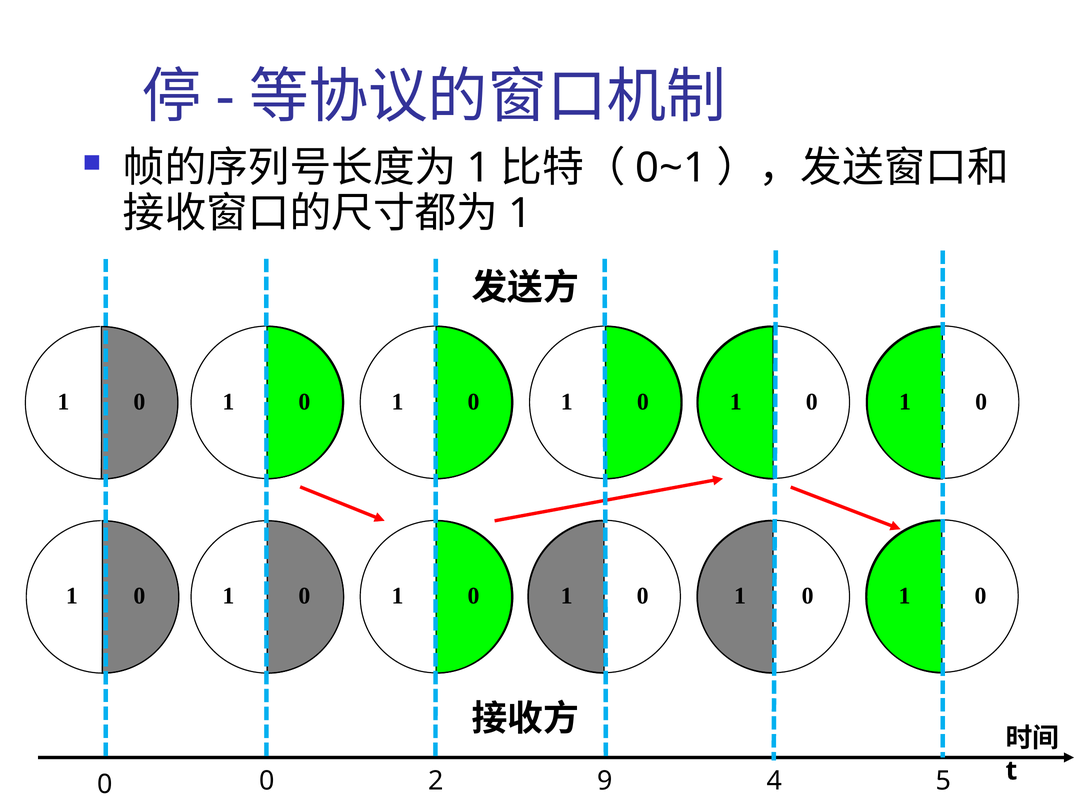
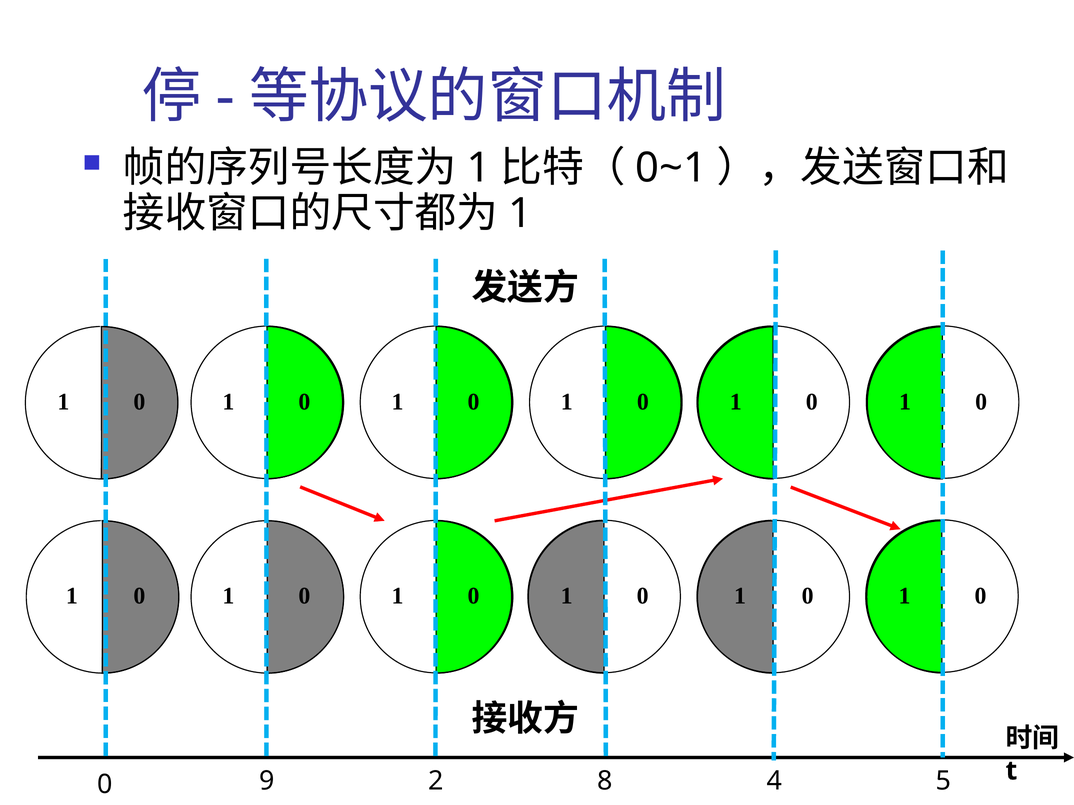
0 0: 0 -> 9 (267, 781)
9: 9 -> 8 (605, 781)
